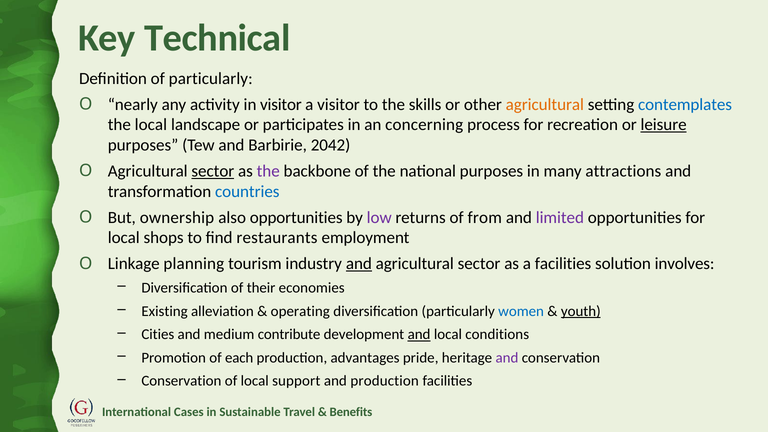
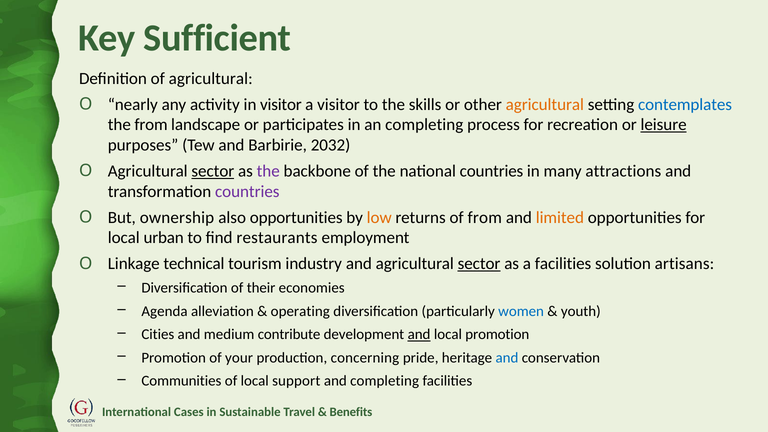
Technical: Technical -> Sufficient (217, 38)
of particularly: particularly -> agricultural (211, 79)
the local: local -> from (151, 125)
an concerning: concerning -> completing (424, 125)
2042: 2042 -> 2032 (331, 145)
national purposes: purposes -> countries (492, 171)
countries colour: blue -> purple (247, 192)
low colour: purple -> orange (379, 217)
limited colour: purple -> orange (560, 217)
shops: shops -> urban (164, 238)
planning: planning -> technical (194, 264)
and underline: present -> none (359, 264)
sector underline: none -> present (479, 264)
involves: involves -> artisans (684, 264)
Existing: Existing -> Agenda (165, 311)
youth underline: present -> none (581, 311)
local conditions: conditions -> promotion (497, 335)
each: each -> your (239, 358)
advantages: advantages -> concerning (365, 358)
and colour: purple -> blue (507, 358)
Conservation: Conservation -> Communities (181, 381)
and production: production -> completing (385, 381)
